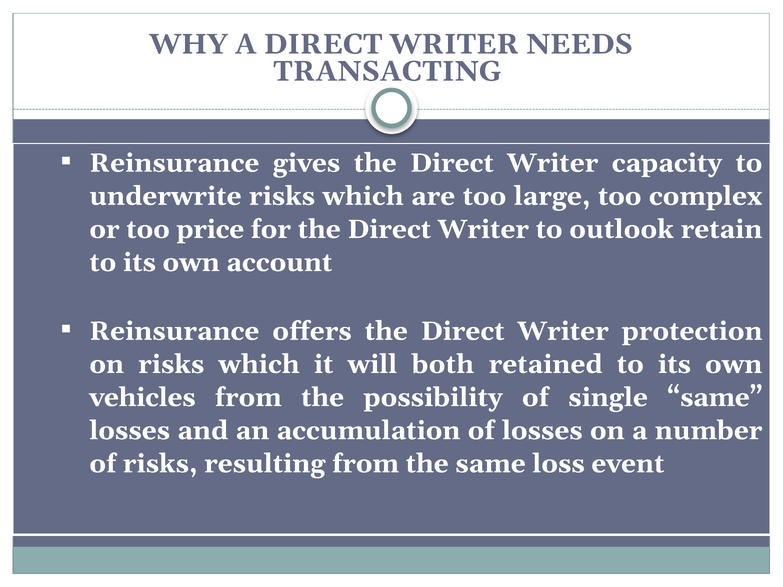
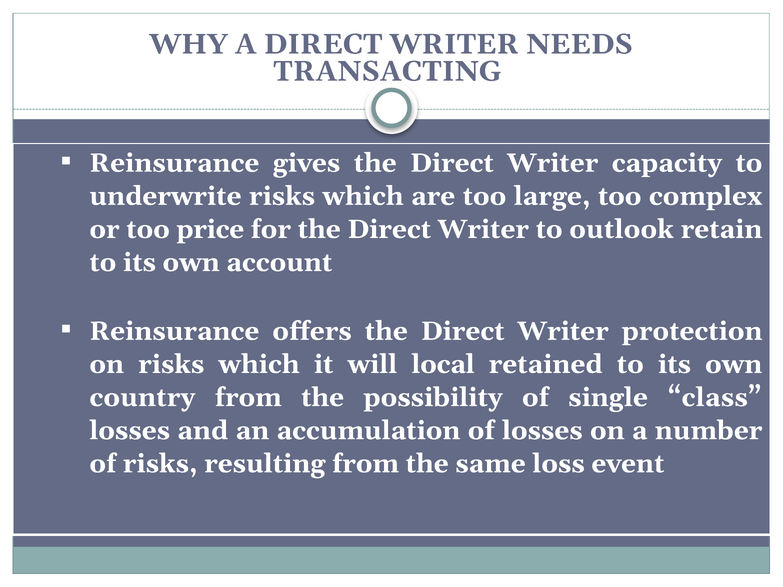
both: both -> local (443, 364)
vehicles: vehicles -> country (142, 398)
single same: same -> class (715, 398)
